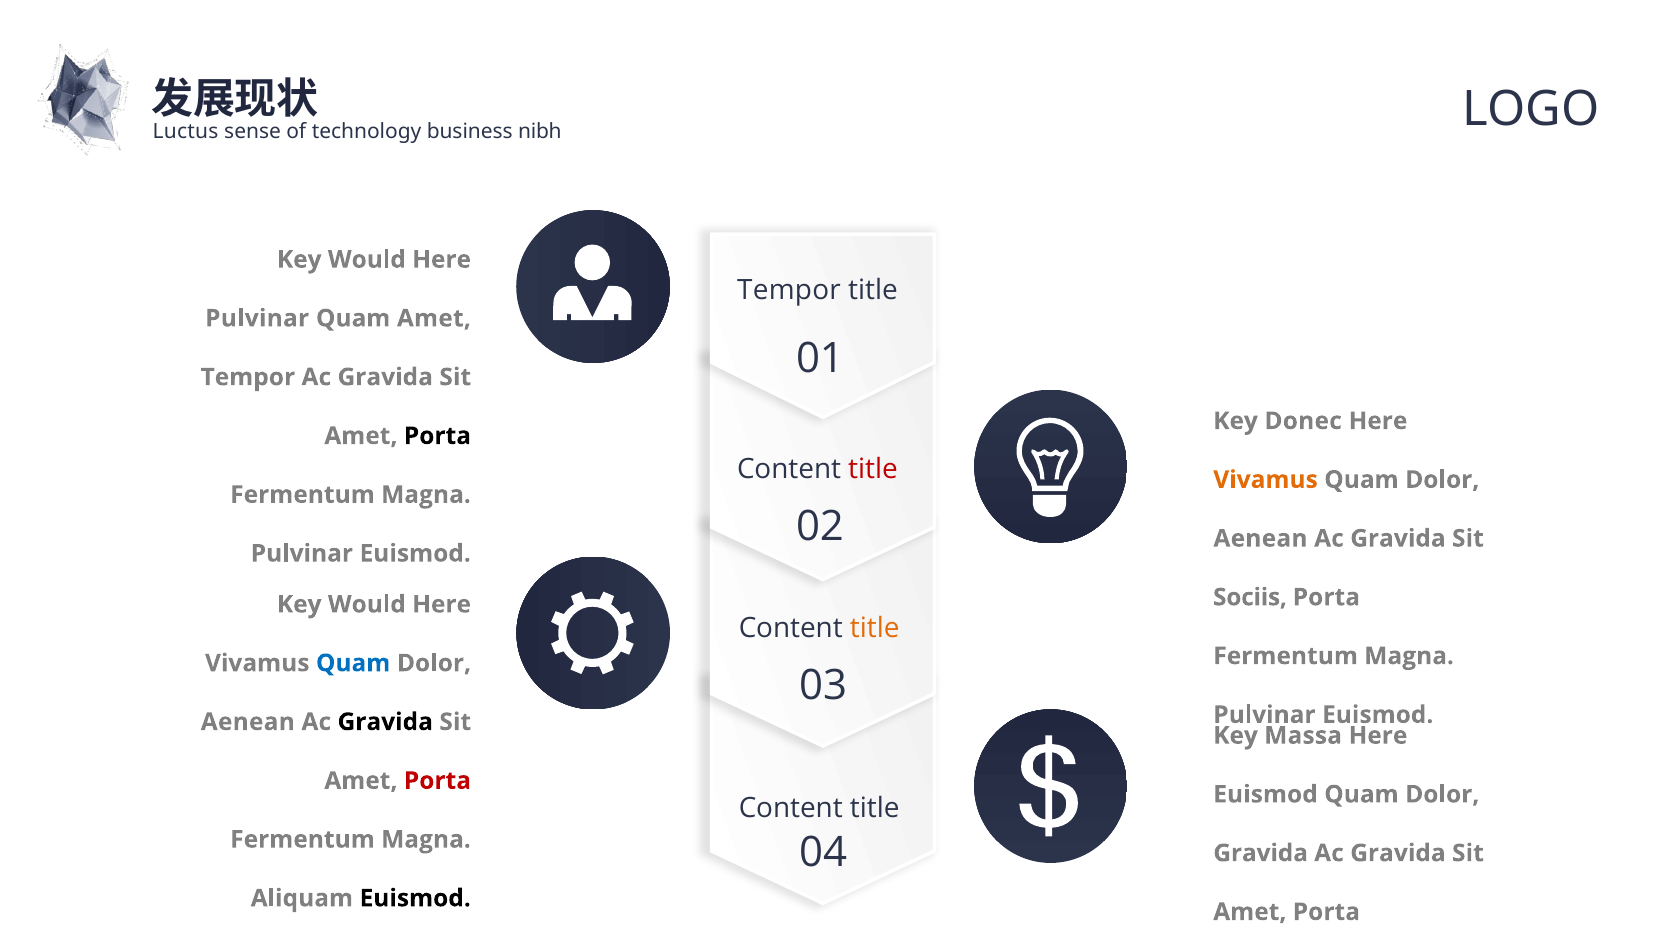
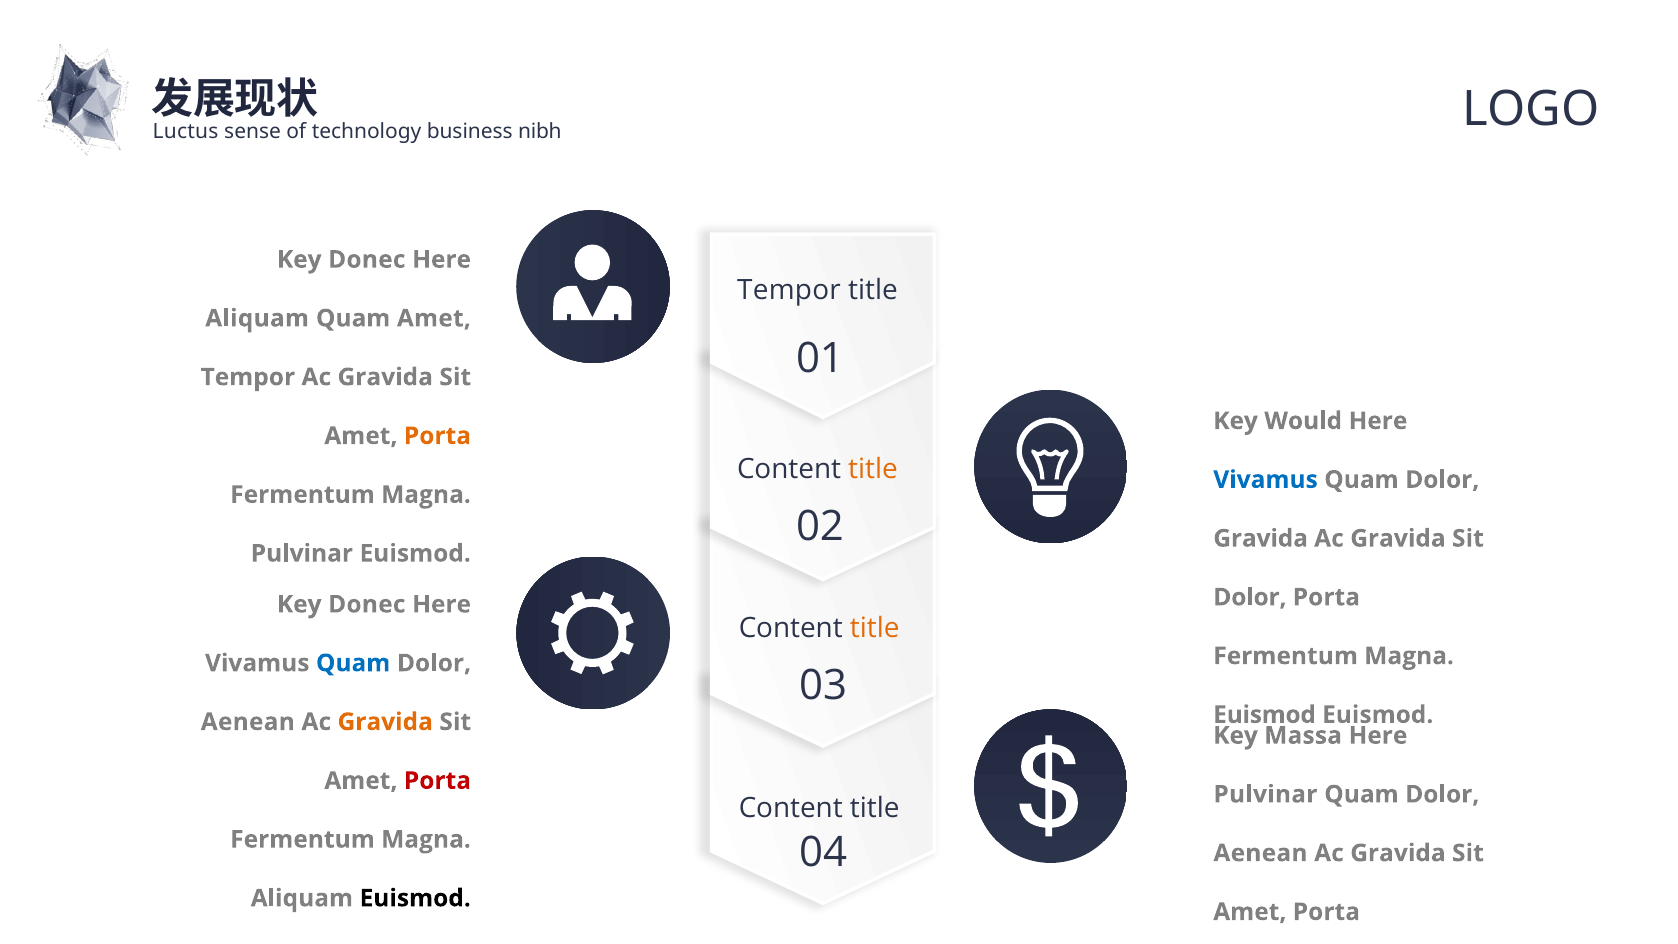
Would: Would -> Donec (367, 260)
Pulvinar: Pulvinar -> Aliquam (257, 318)
Donec: Donec -> Would (1303, 421)
Porta colour: black -> orange (437, 436)
title colour: red -> orange (873, 469)
Vivamus colour: orange -> blue (1266, 480)
Aenean: Aenean -> Gravida (1261, 538)
Sociis: Sociis -> Dolor (1250, 597)
Would: Would -> Donec (367, 604)
Pulvinar: Pulvinar -> Euismod (1265, 715)
Gravida colour: black -> orange (385, 722)
Euismod: Euismod -> Pulvinar (1265, 794)
Gravida: Gravida -> Aenean (1260, 853)
